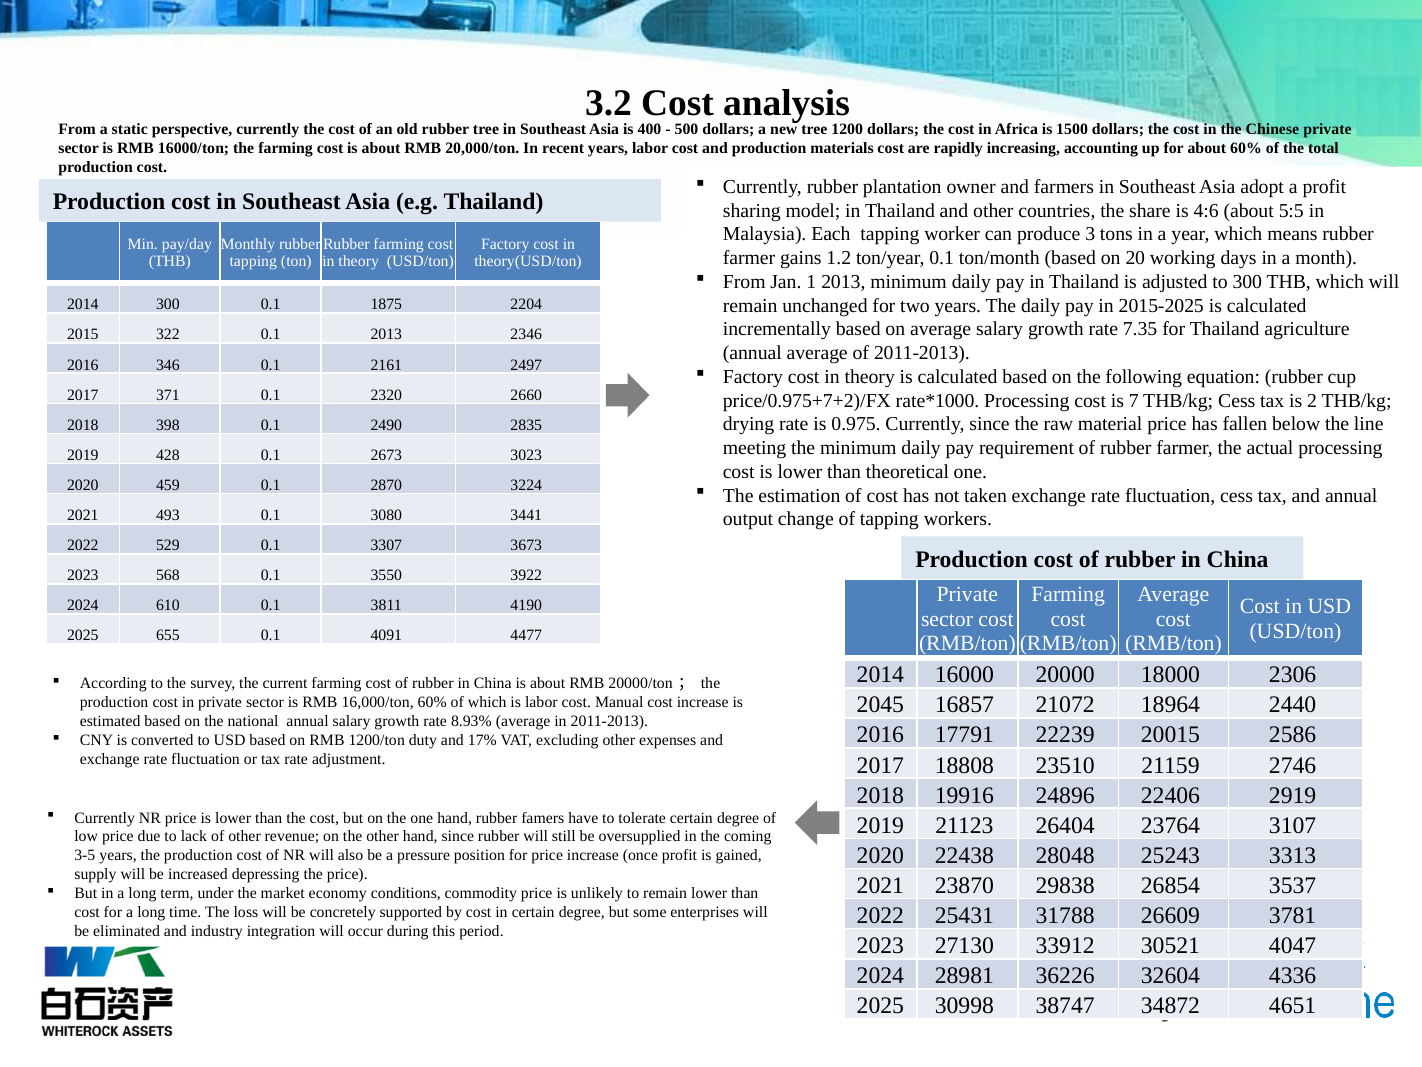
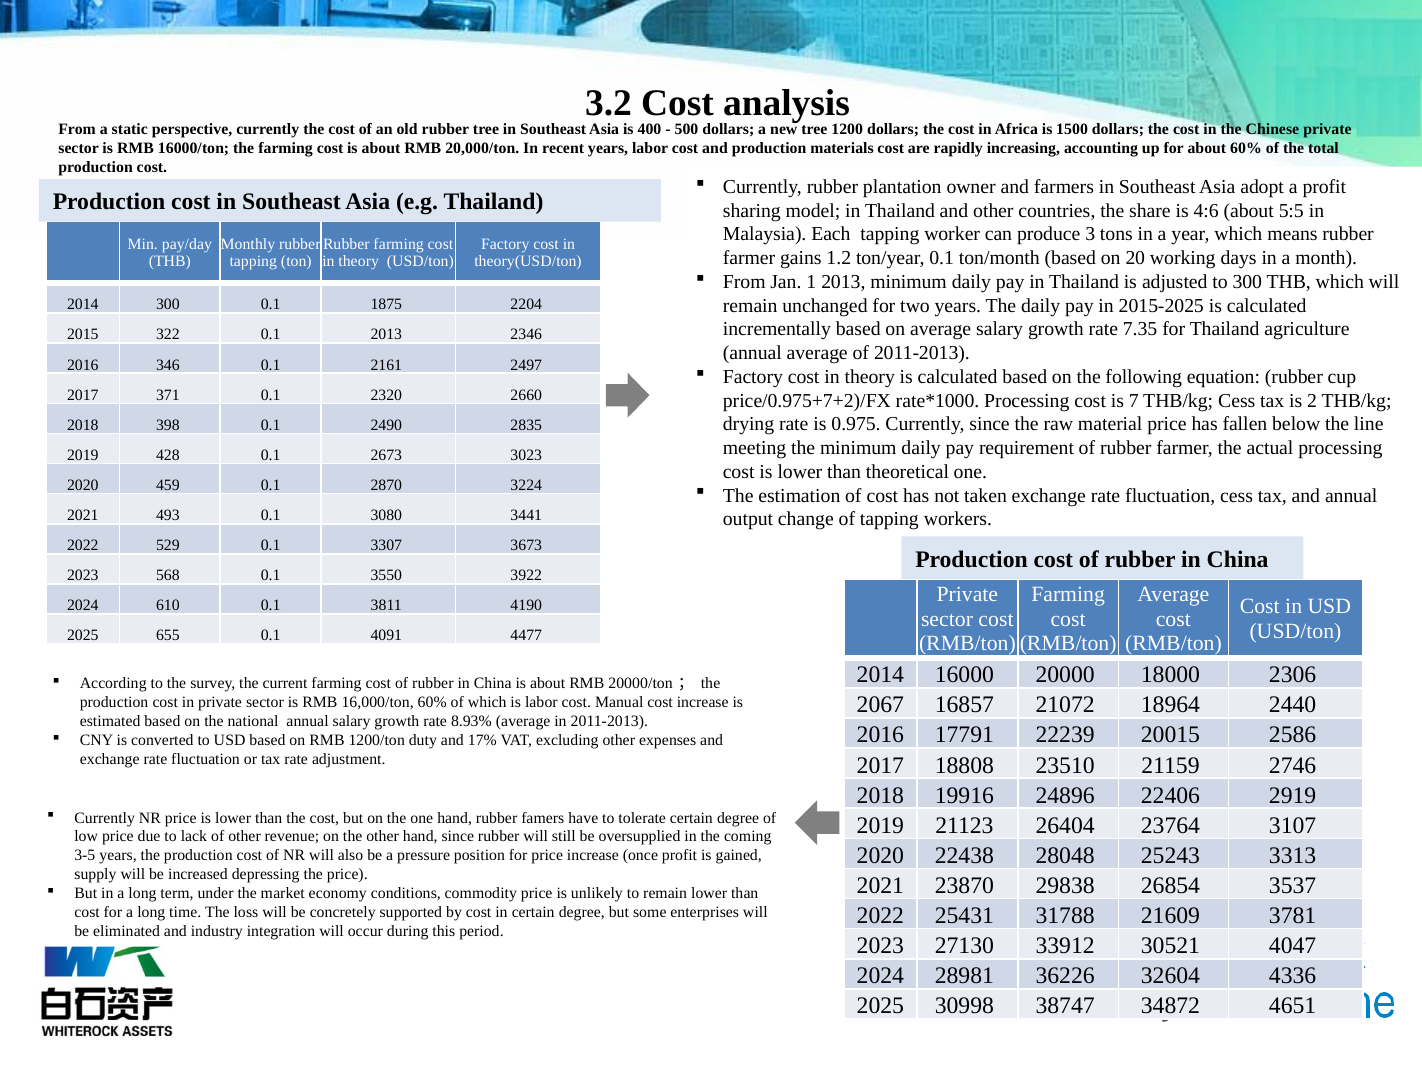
2045: 2045 -> 2067 (880, 705)
26609: 26609 -> 21609 (1170, 915)
